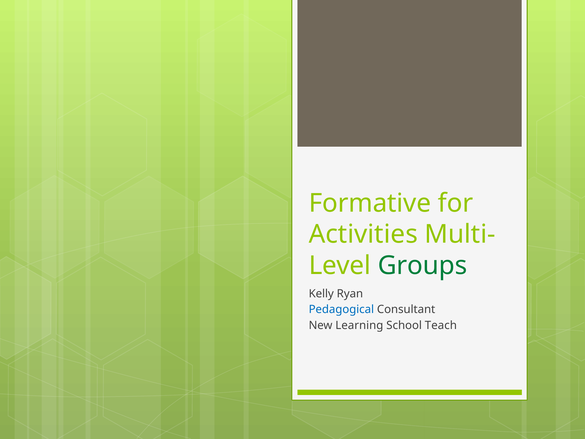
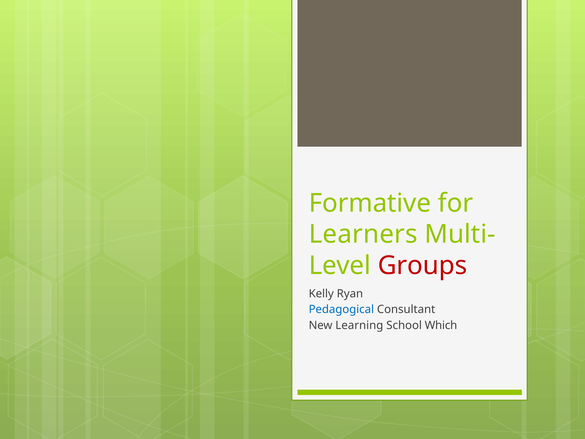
Activities: Activities -> Learners (363, 234)
Groups colour: green -> red (423, 265)
Teach: Teach -> Which (441, 325)
